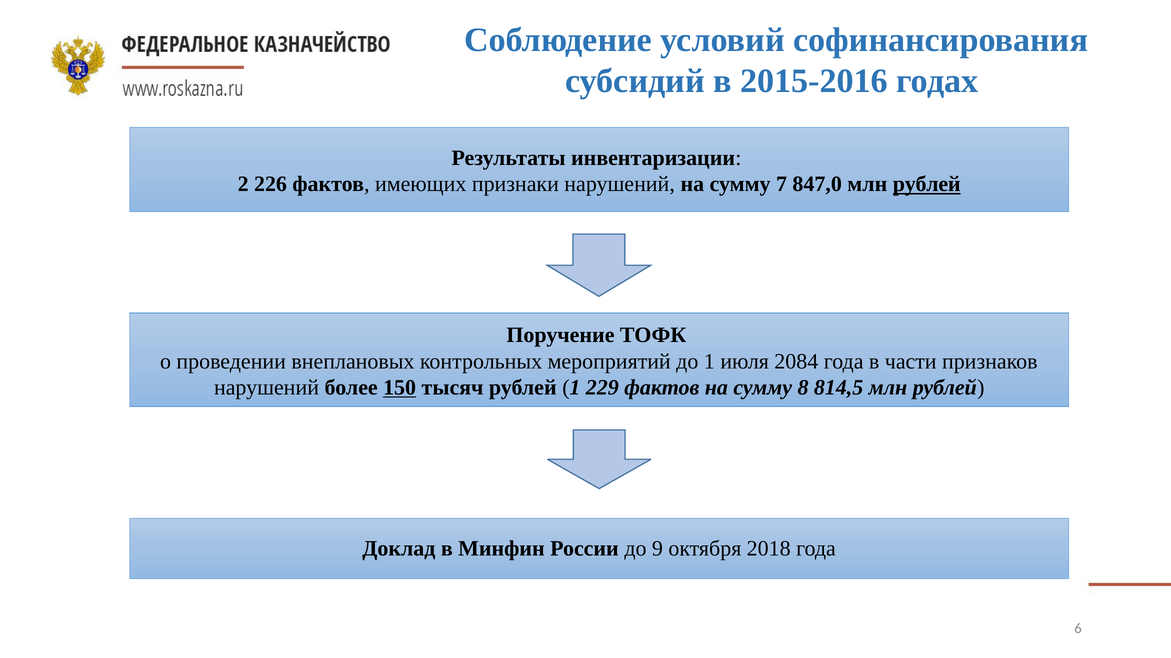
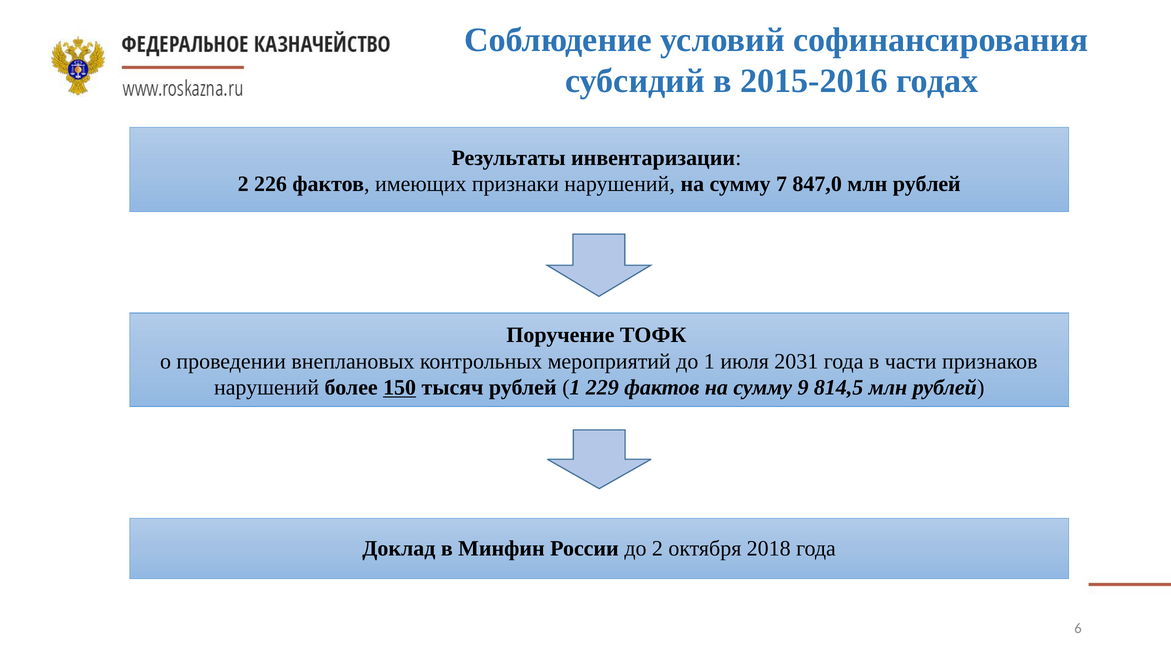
рублей underline: present -> none (927, 184)
2084: 2084 -> 2031 (796, 362)
8: 8 -> 9 (803, 388)
до 9: 9 -> 2 (657, 549)
